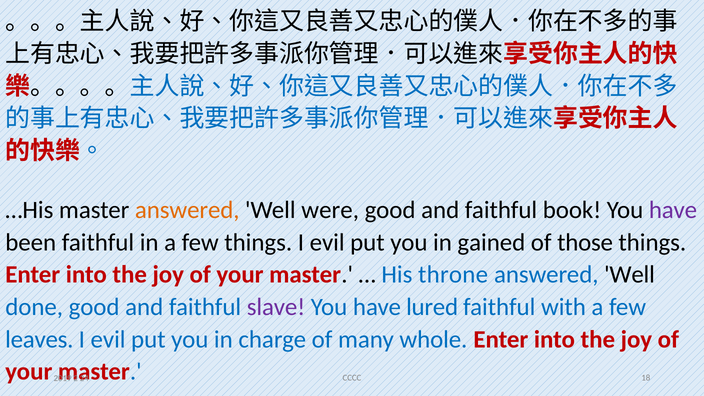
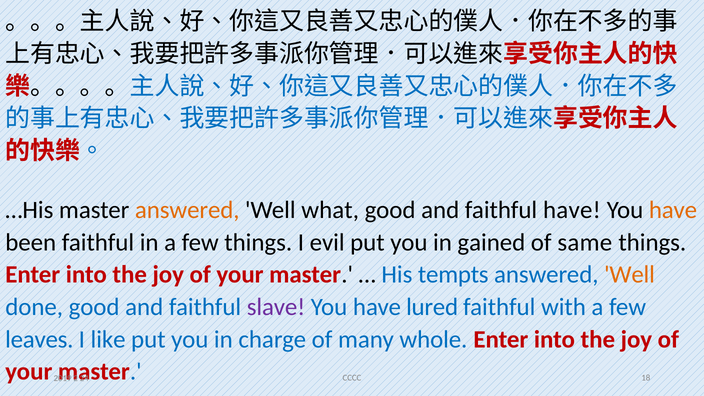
were: were -> what (330, 210)
faithful book: book -> have (572, 210)
have colour: purple -> orange (673, 210)
those: those -> same (585, 242)
throne: throne -> tempts (453, 275)
Well colour: black -> orange (629, 275)
evil: evil -> like (108, 339)
